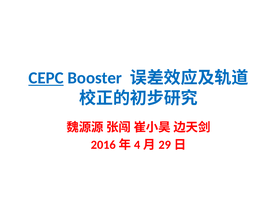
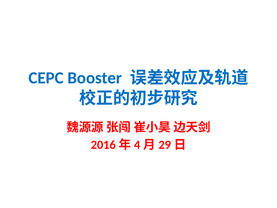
CEPC underline: present -> none (46, 78)
